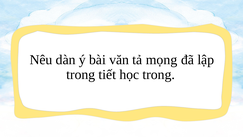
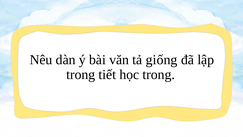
mọng: mọng -> giống (162, 60)
